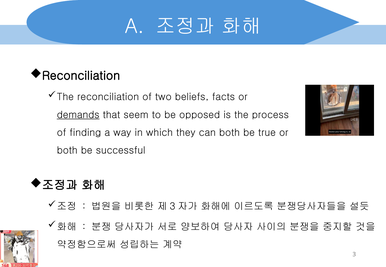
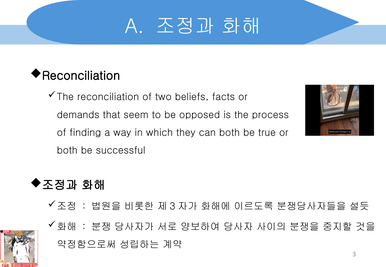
demands underline: present -> none (78, 115)
